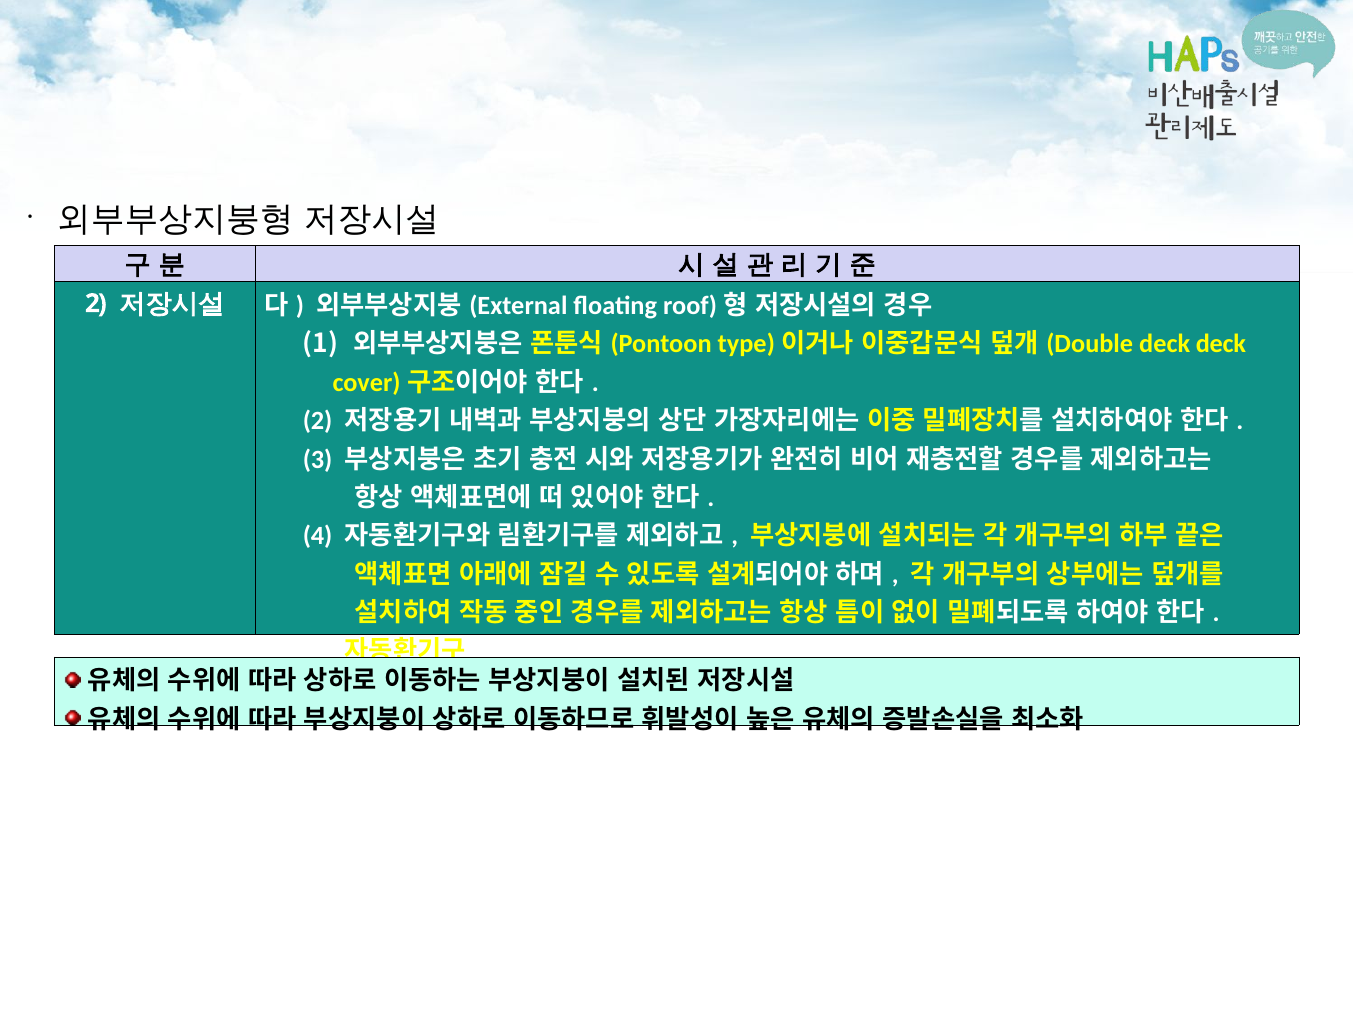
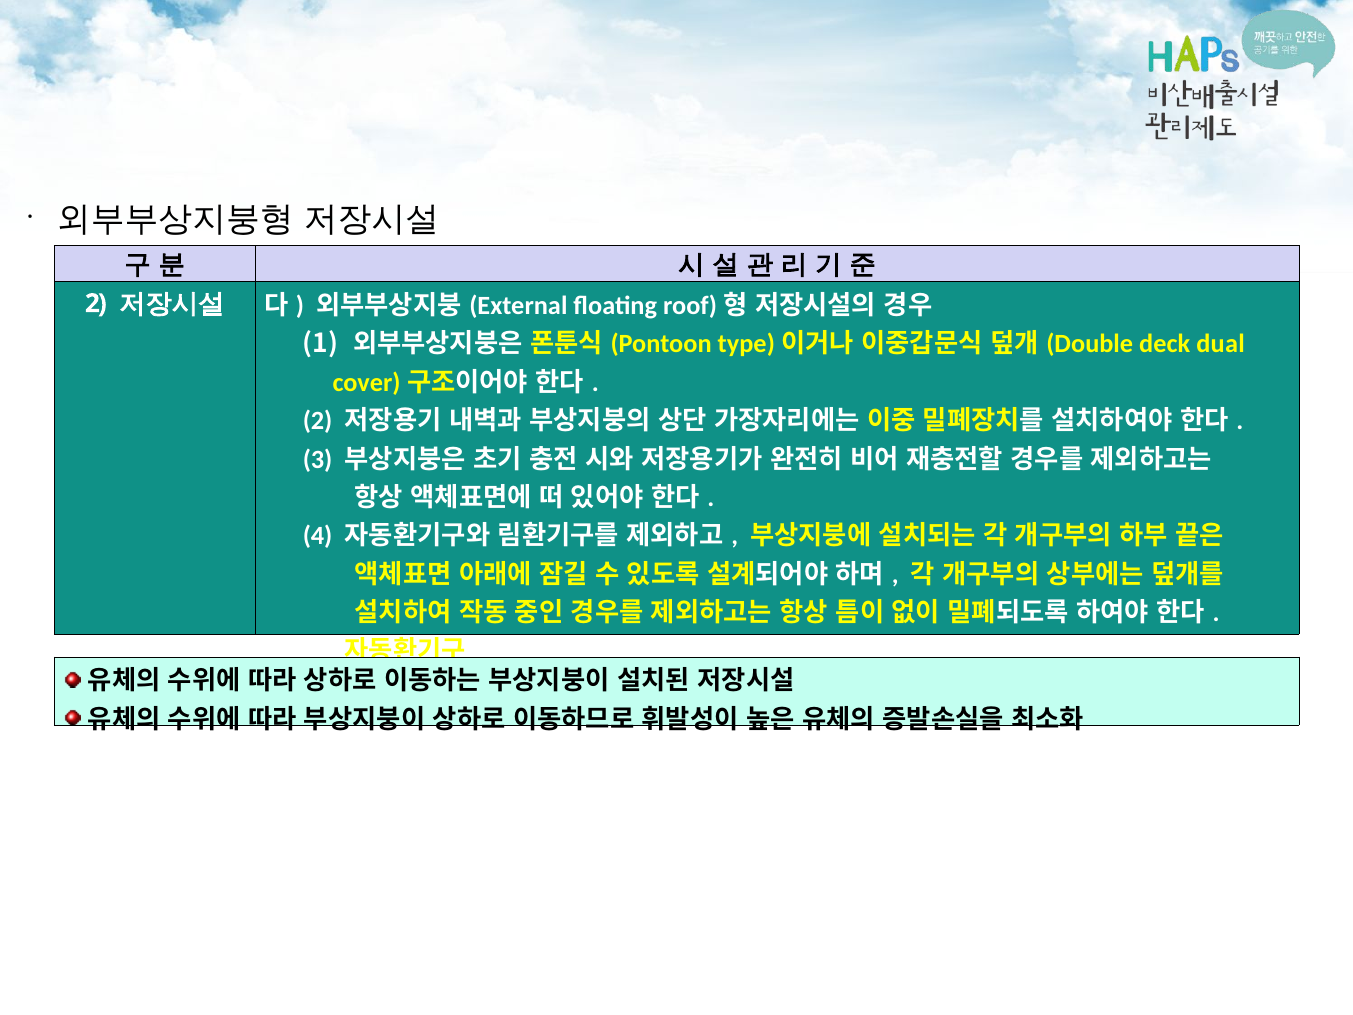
deck deck: deck -> dual (1221, 344)
